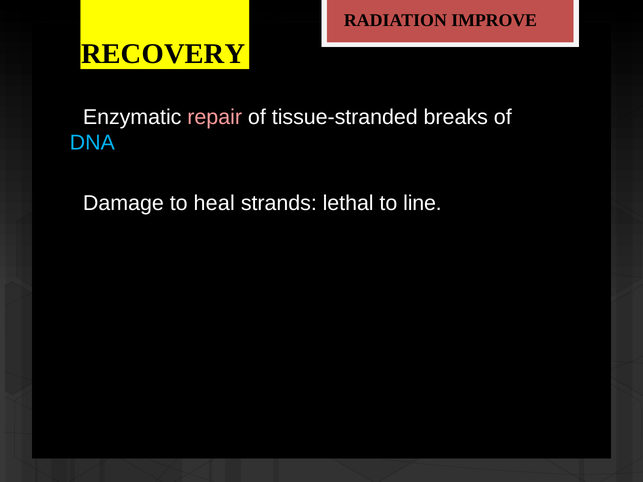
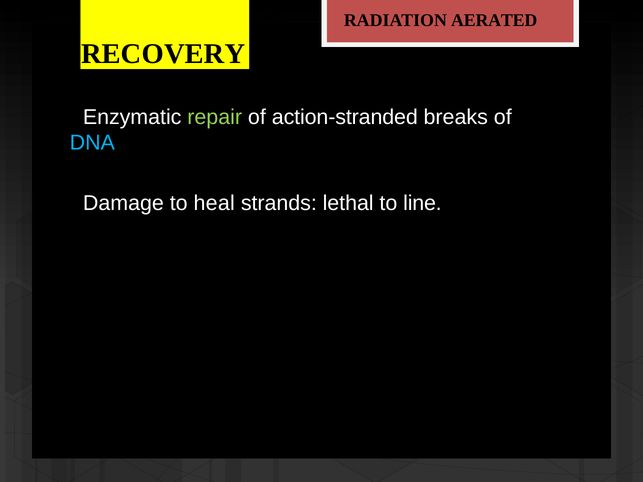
IMPROVE: IMPROVE -> AERATED (494, 21)
repair colour: pink -> light green (215, 117)
tissue-stranded: tissue-stranded -> action-stranded (345, 117)
